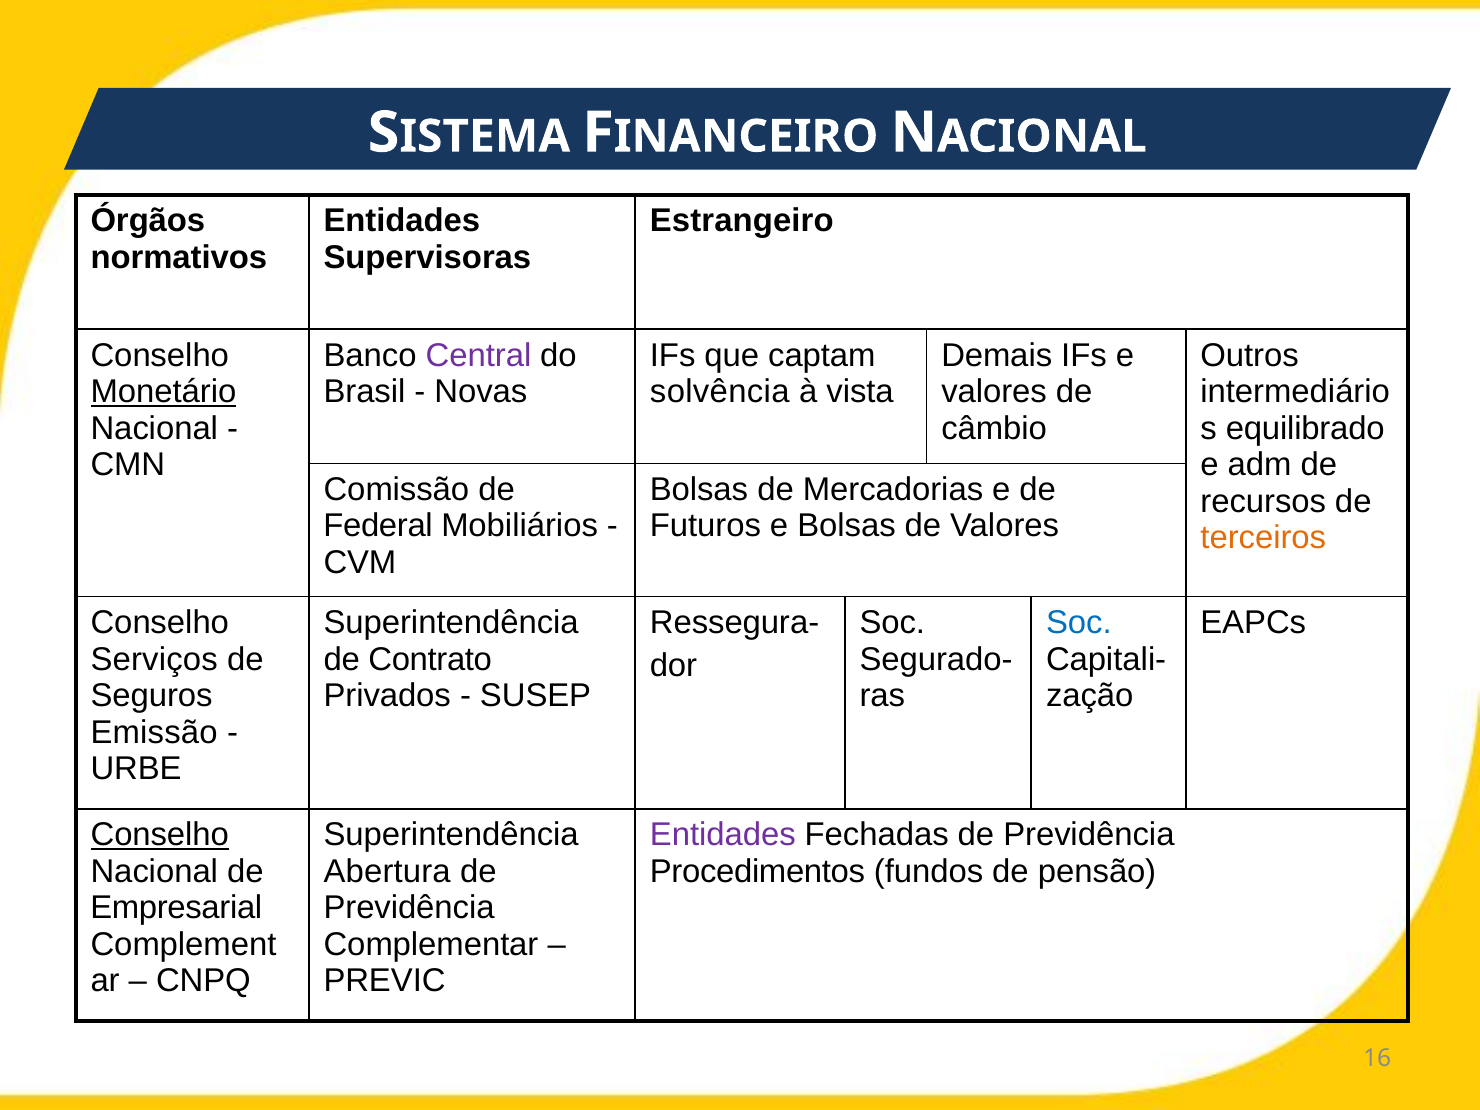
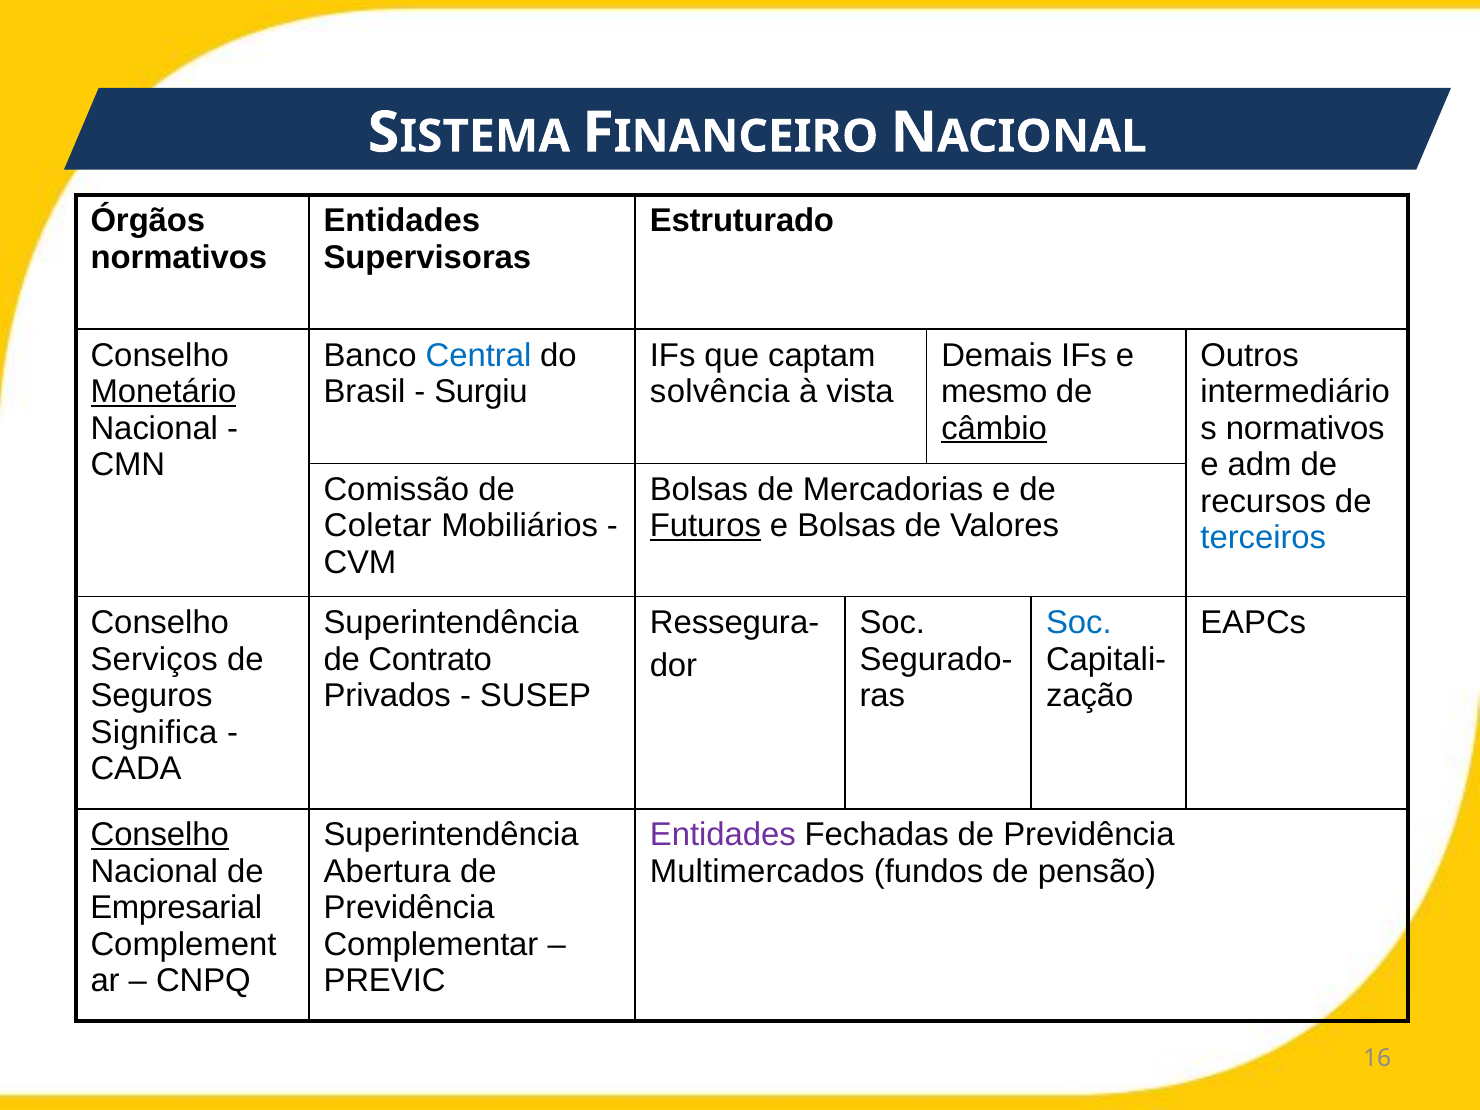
Estrangeiro: Estrangeiro -> Estruturado (742, 221)
Central colour: purple -> blue (478, 355)
Novas: Novas -> Surgiu (481, 392)
valores: valores -> mesmo (994, 392)
câmbio underline: none -> present (994, 428)
equilibrado: equilibrado -> normativos (1305, 428)
Federal: Federal -> Coletar (378, 526)
Futuros underline: none -> present (705, 526)
terceiros colour: orange -> blue (1263, 538)
Emissão: Emissão -> Significa (154, 732)
URBE: URBE -> CADA (136, 769)
Procedimentos: Procedimentos -> Multimercados (757, 871)
